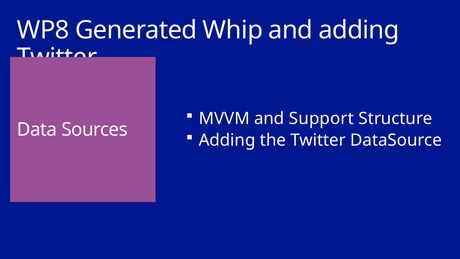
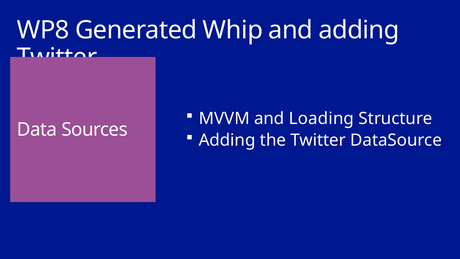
Support: Support -> Loading (321, 118)
